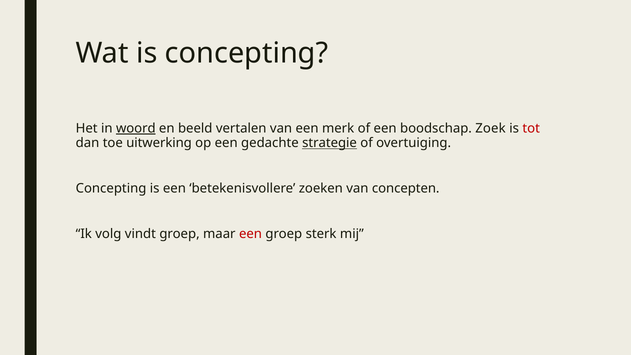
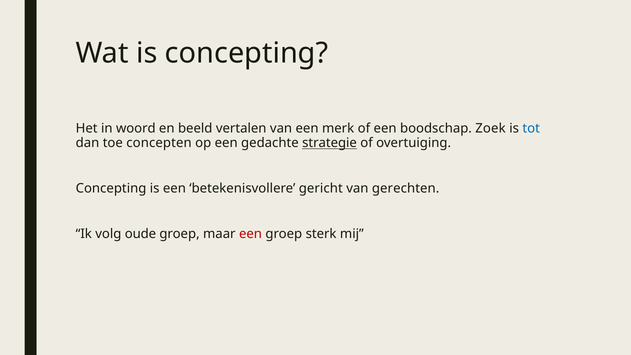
woord underline: present -> none (136, 128)
tot colour: red -> blue (531, 128)
uitwerking: uitwerking -> concepten (159, 143)
zoeken: zoeken -> gericht (321, 188)
concepten: concepten -> gerechten (406, 188)
vindt: vindt -> oude (140, 234)
